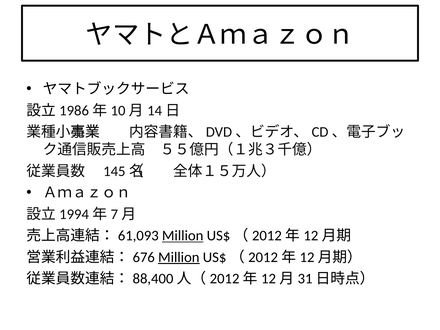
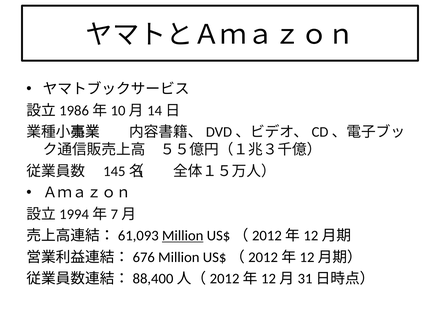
Million underline: present -> none (179, 257)
